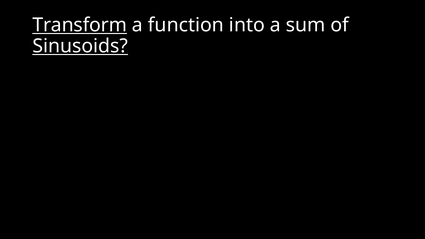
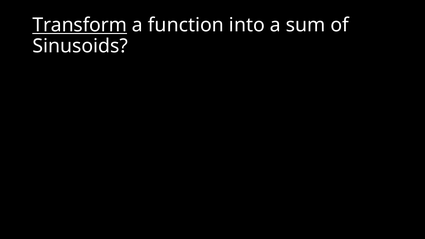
Sinusoids underline: present -> none (80, 46)
